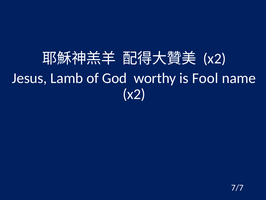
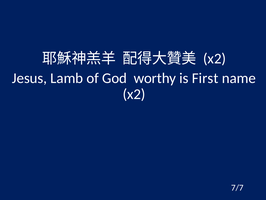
Fool: Fool -> First (205, 78)
